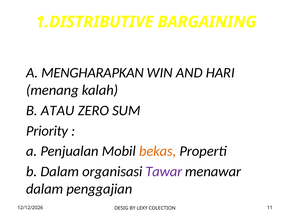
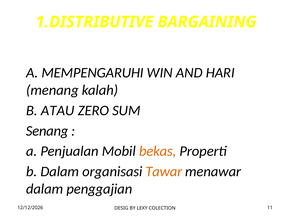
MENGHARAPKAN: MENGHARAPKAN -> MEMPENGARUHI (93, 73)
Priority: Priority -> Senang (47, 131)
Tawar colour: purple -> orange (164, 171)
